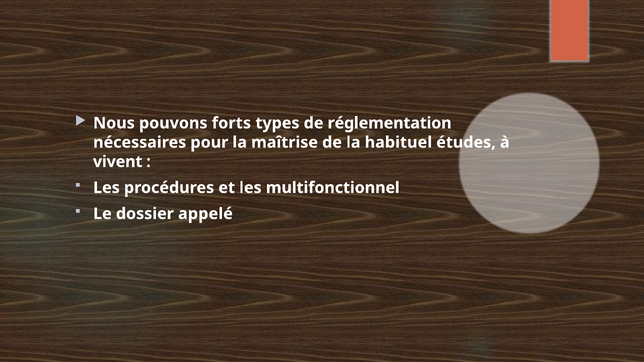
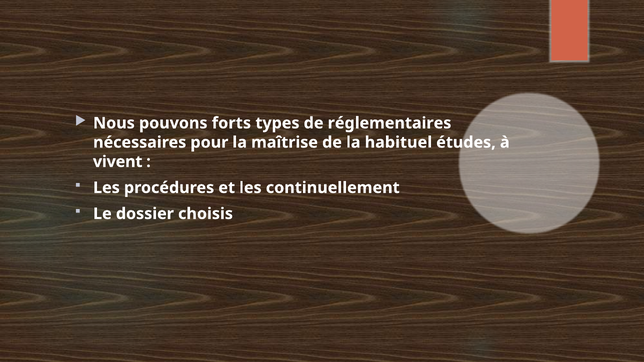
réglementation: réglementation -> réglementaires (390, 123)
multifonctionnel: multifonctionnel -> continuellement (333, 188)
appelé: appelé -> choisis (206, 214)
